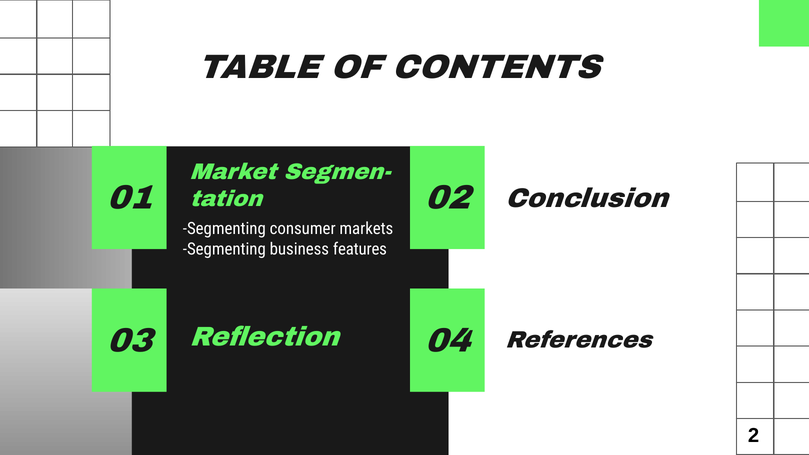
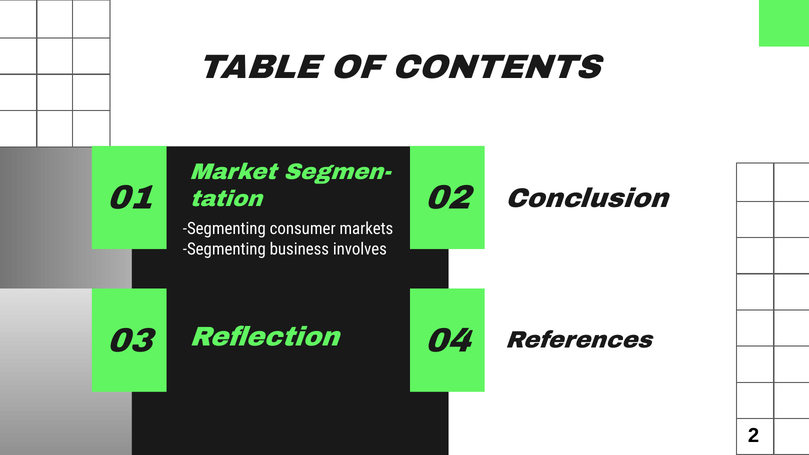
features: features -> involves (360, 249)
